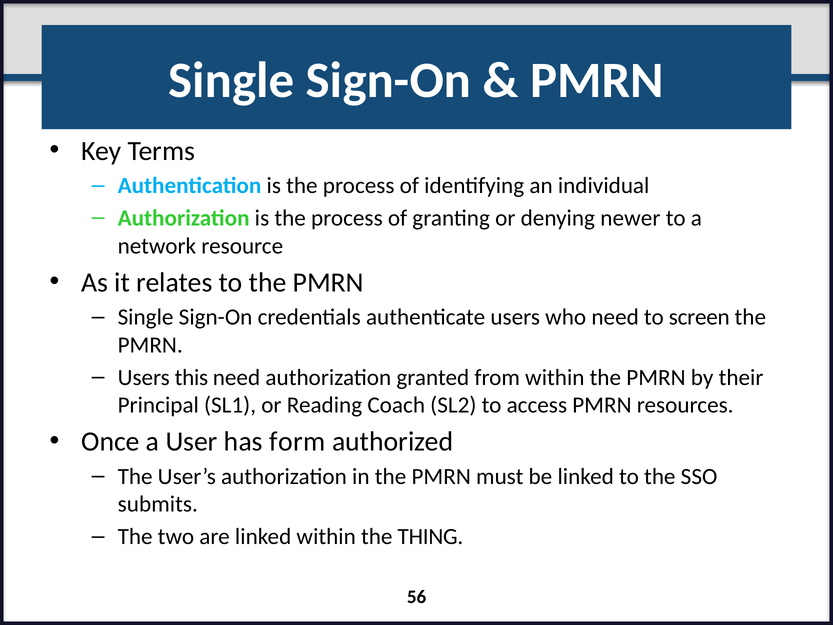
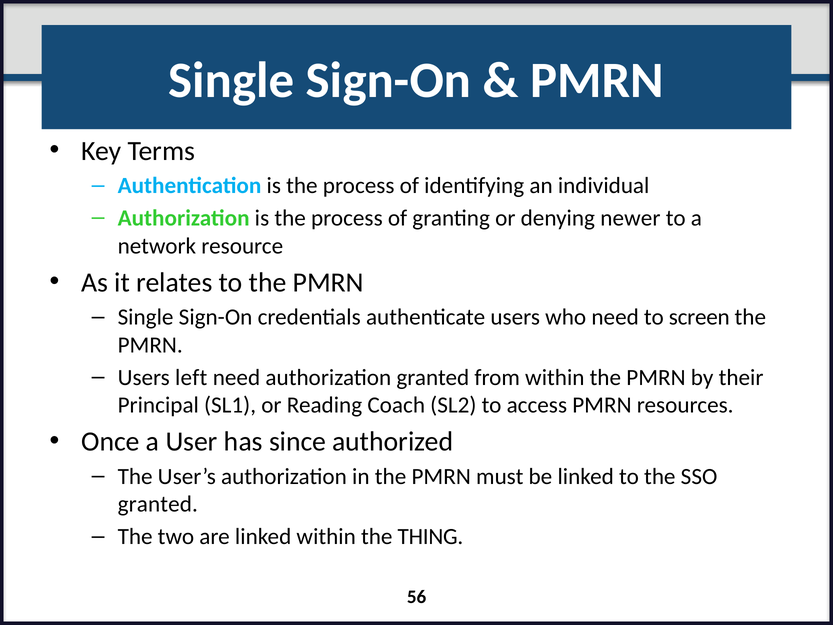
this: this -> left (191, 377)
form: form -> since (297, 441)
submits: submits -> granted (158, 504)
